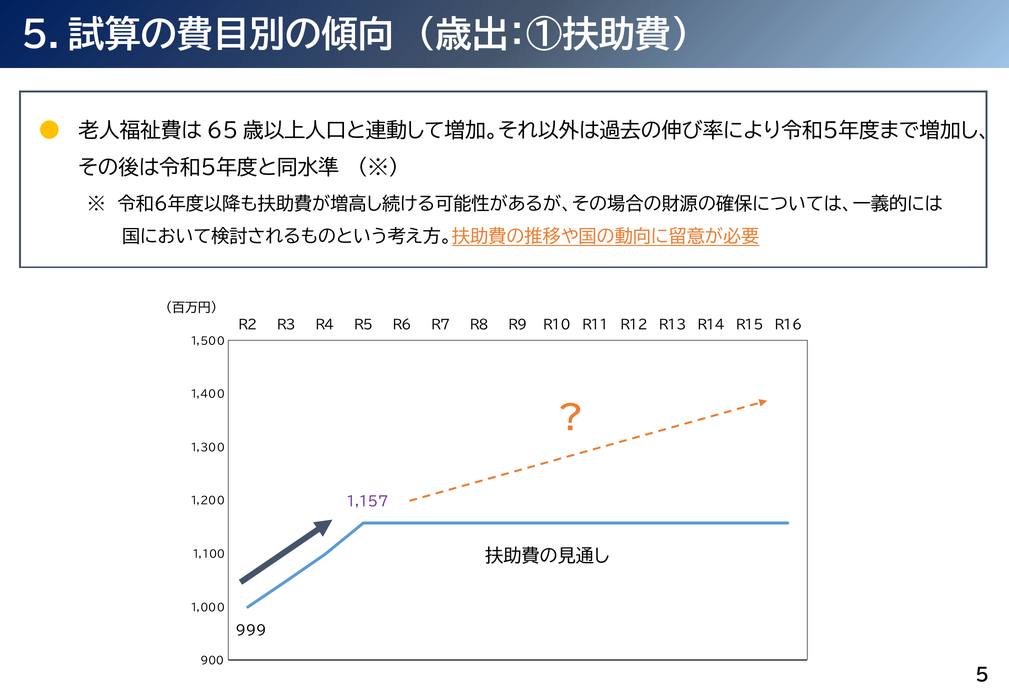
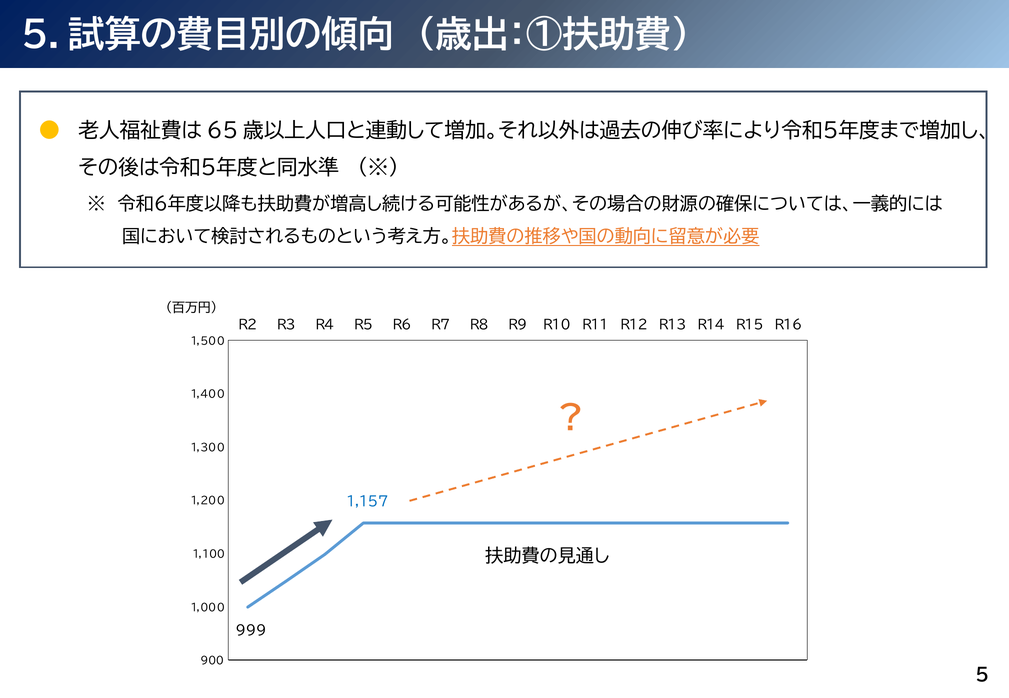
1,157 colour: purple -> blue (367, 502)
